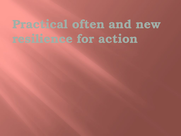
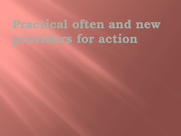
resilience: resilience -> providers (42, 39)
